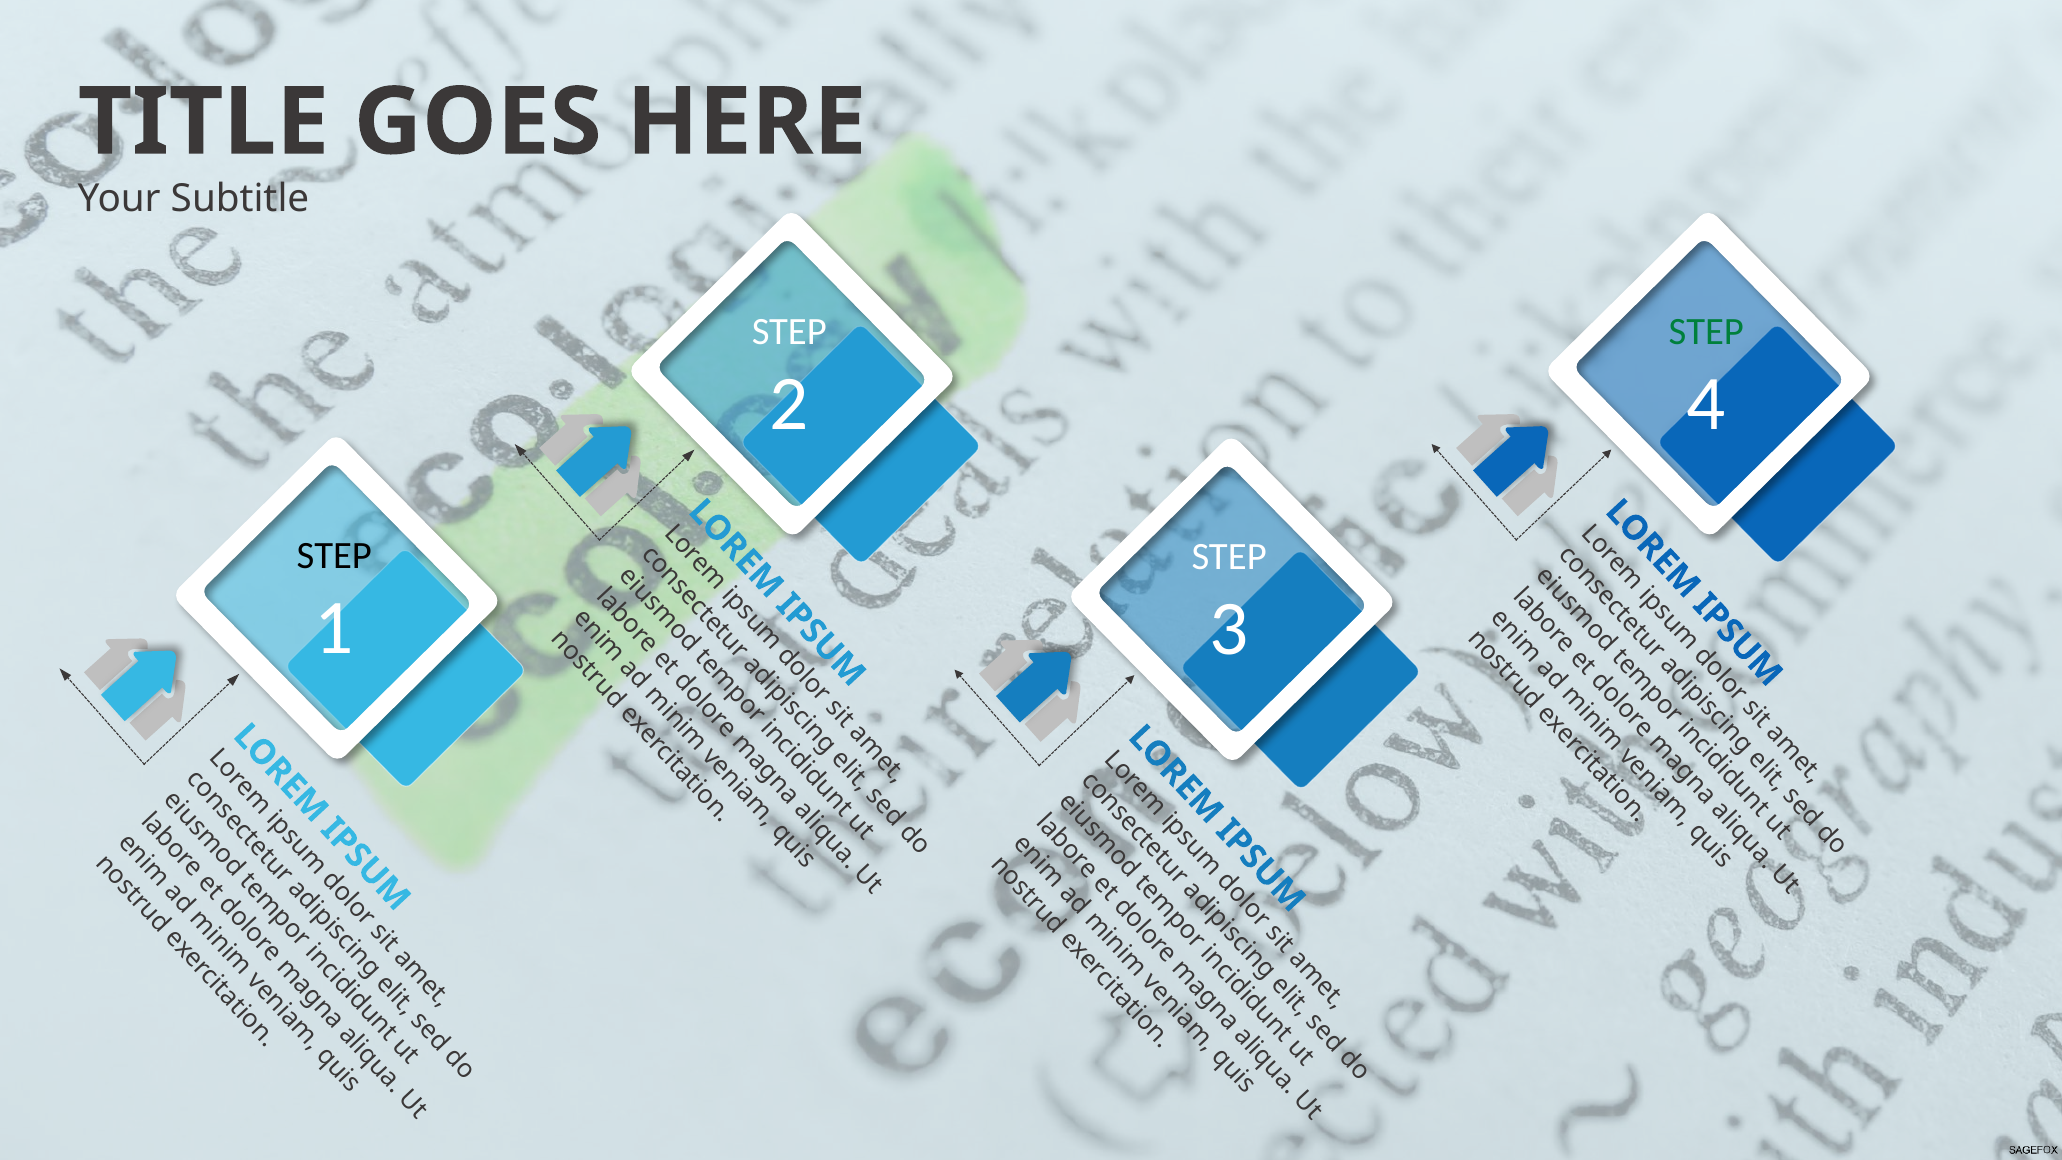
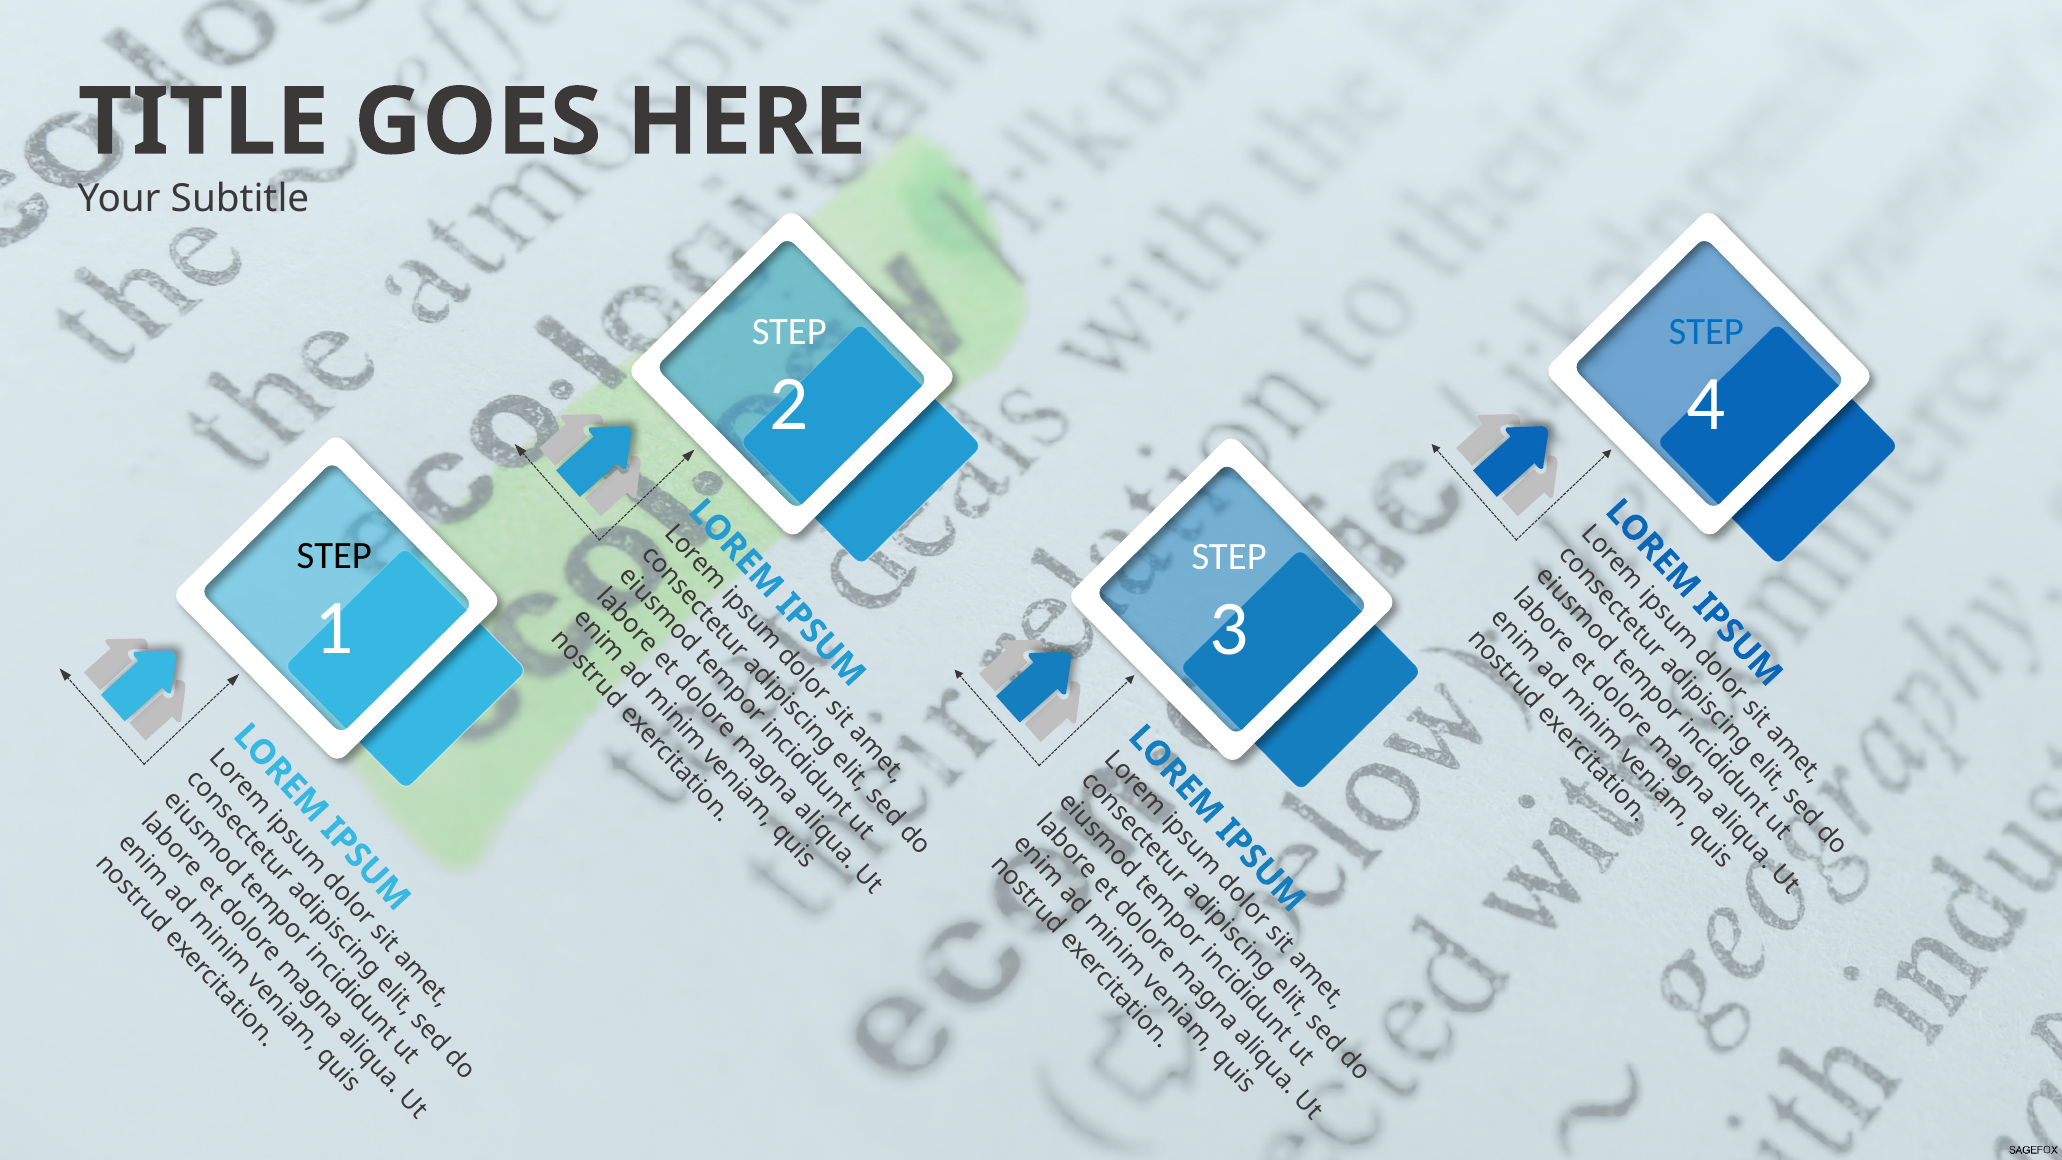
STEP colour: green -> blue (1706, 331)
